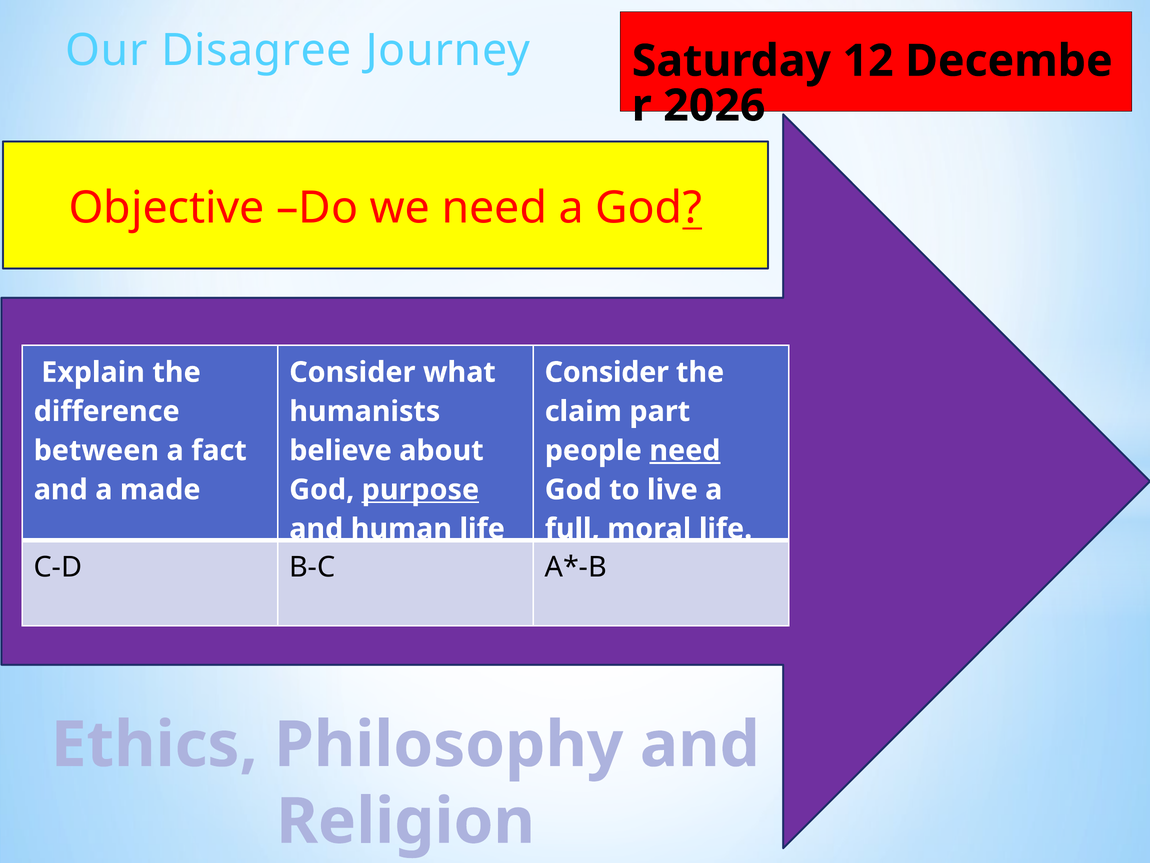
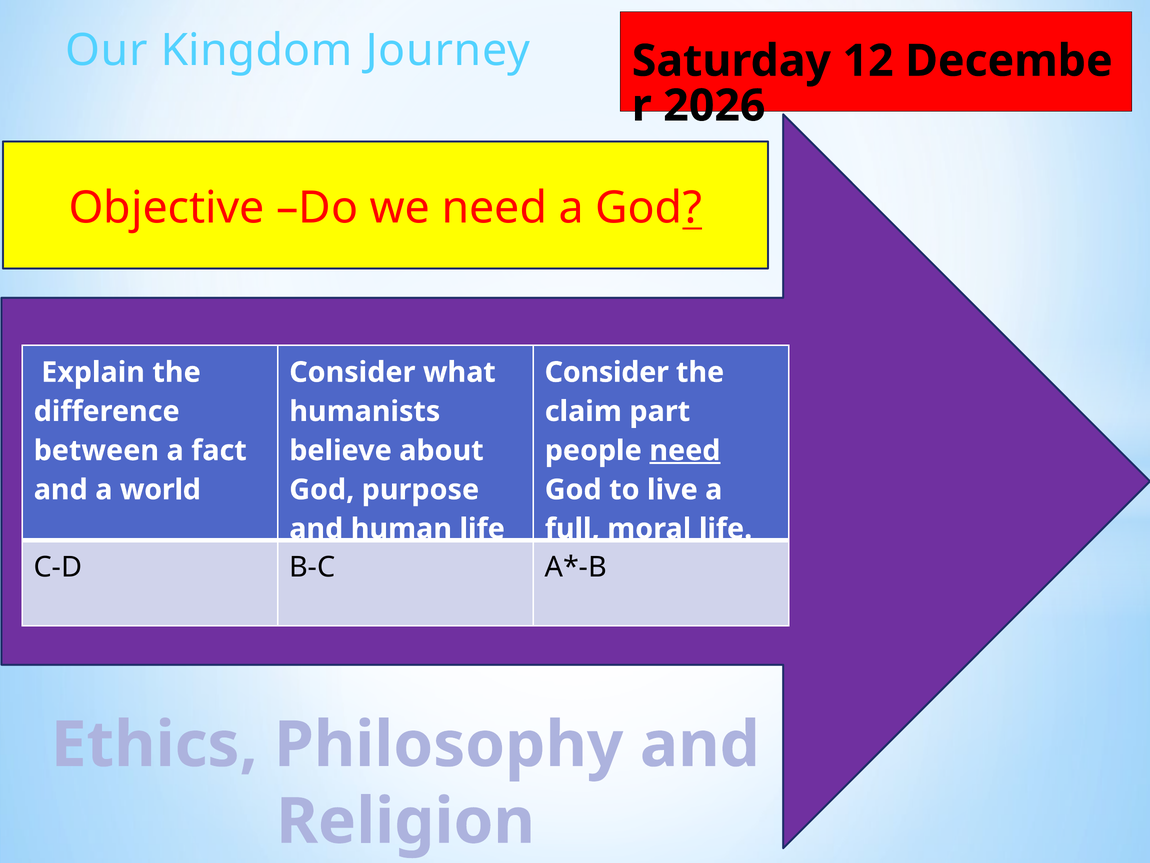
Disagree: Disagree -> Kingdom (257, 50)
made: made -> world (160, 489)
purpose underline: present -> none (420, 489)
